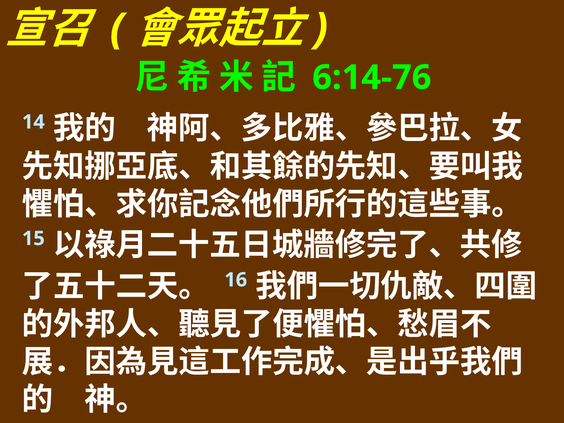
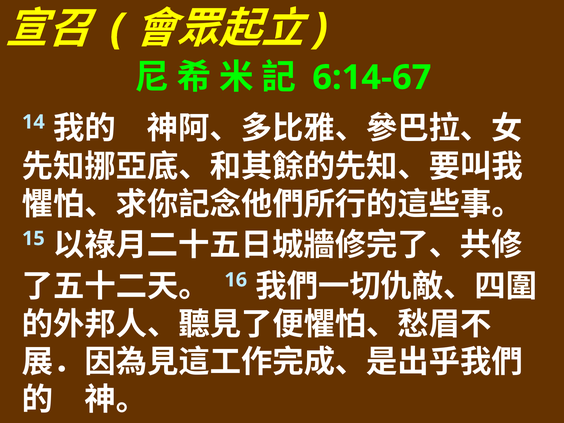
6:14-76: 6:14-76 -> 6:14-67 (372, 78)
